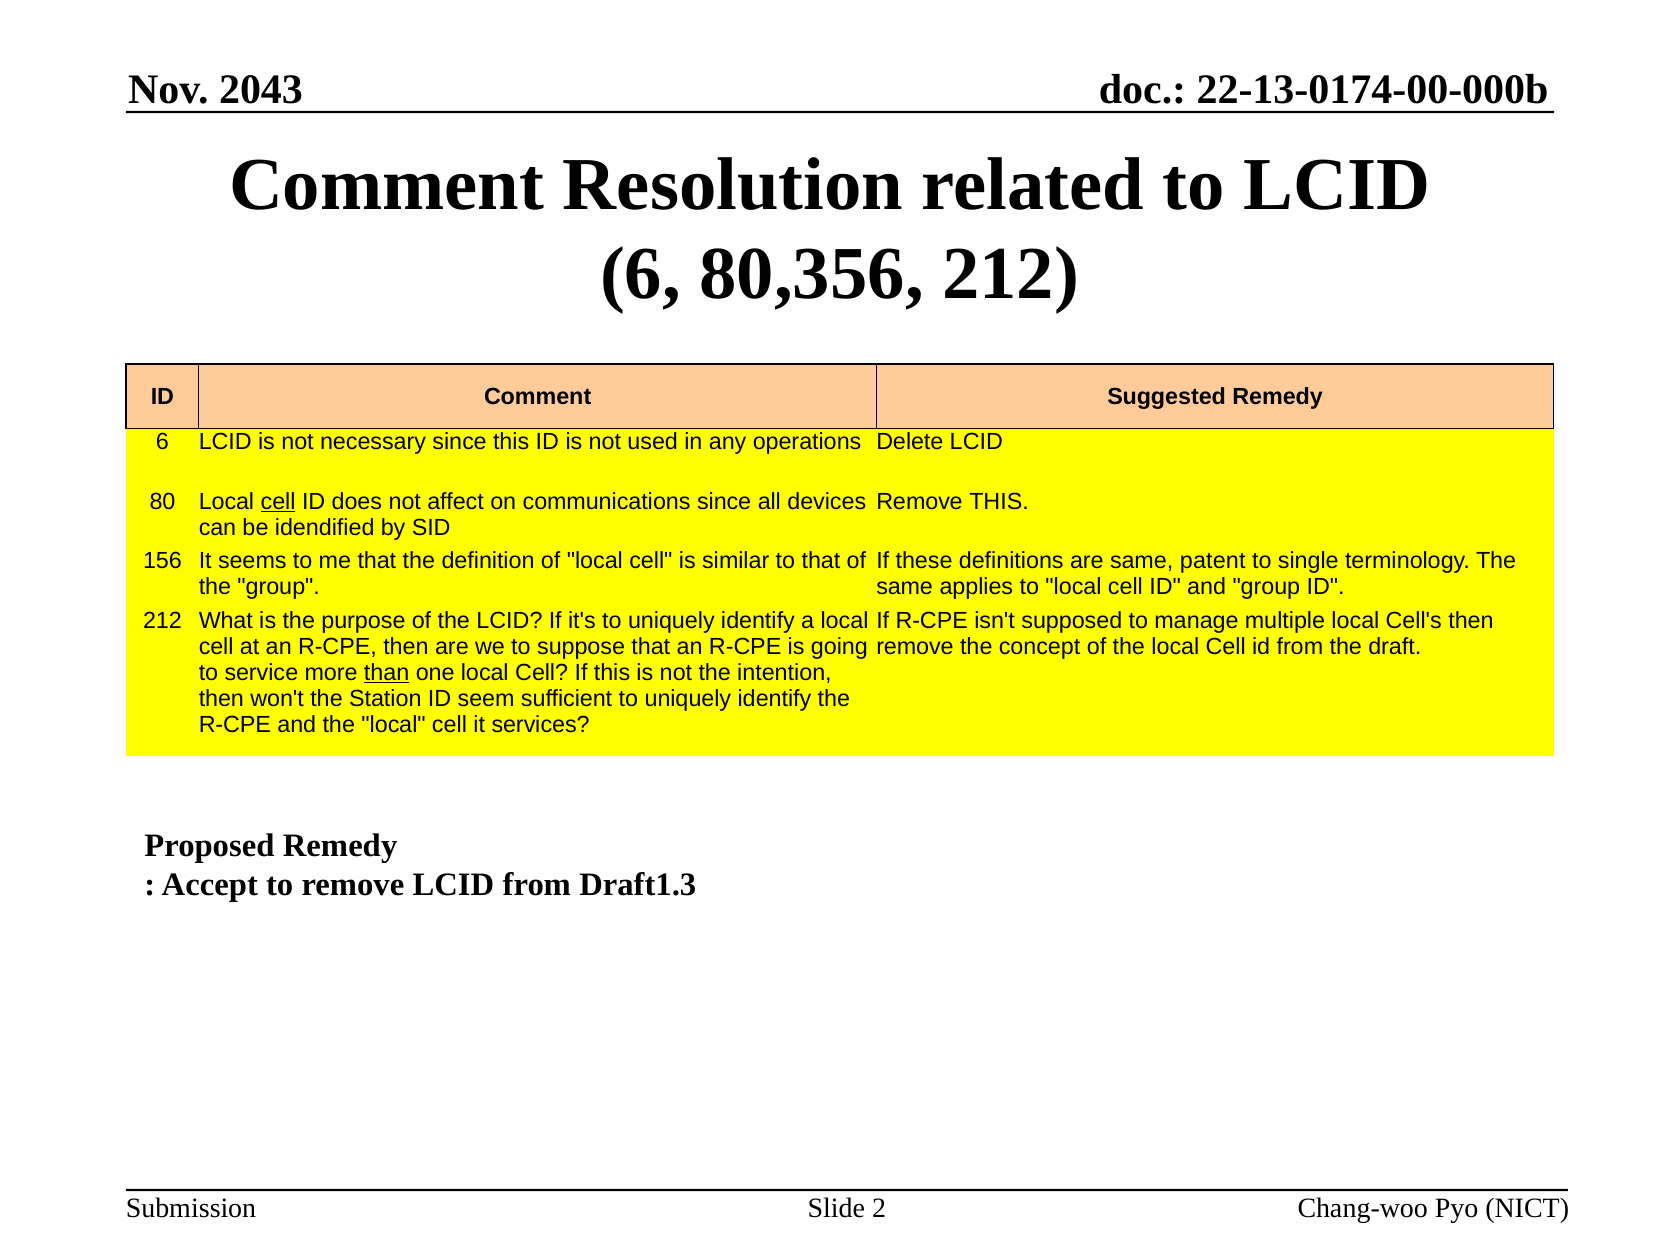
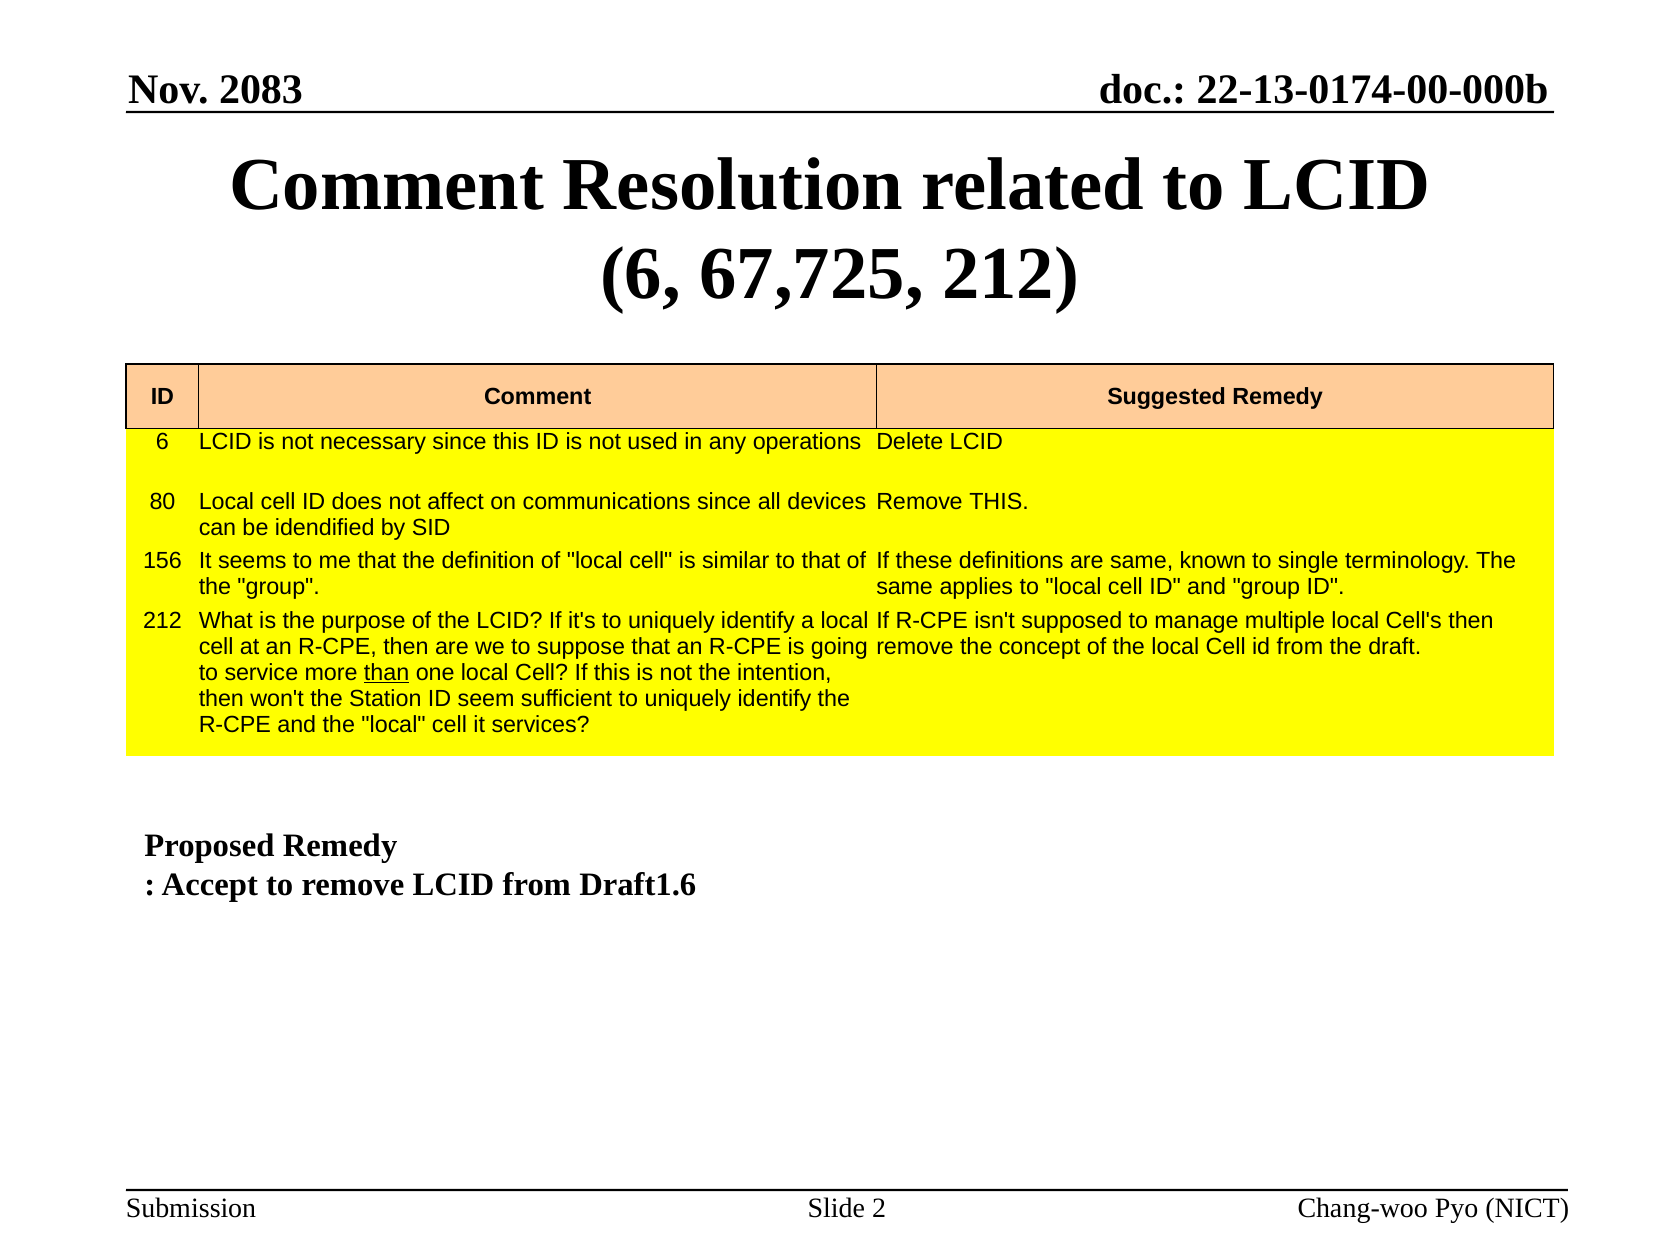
2043: 2043 -> 2083 (261, 90)
80,356: 80,356 -> 67,725 (812, 274)
cell underline: present -> none (278, 501)
patent: patent -> known (1213, 561)
Draft1.3: Draft1.3 -> Draft1.6 (638, 885)
